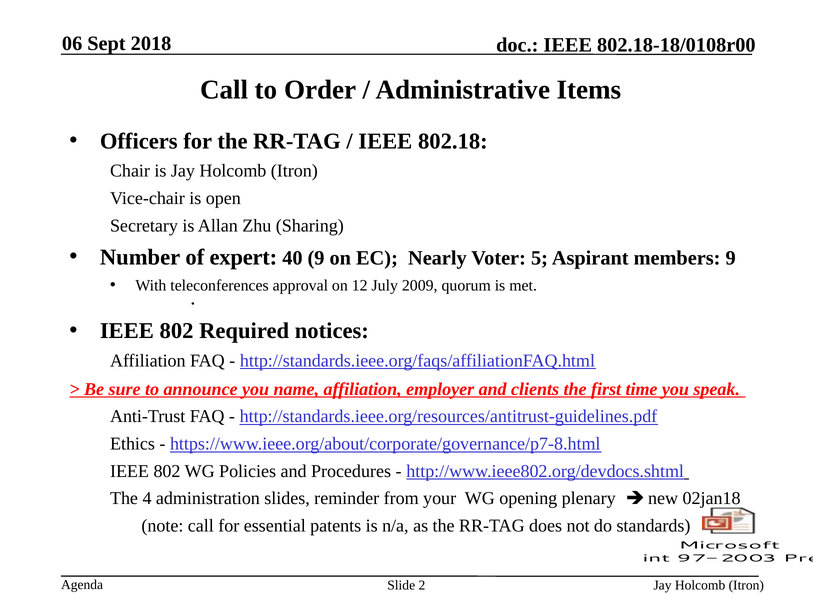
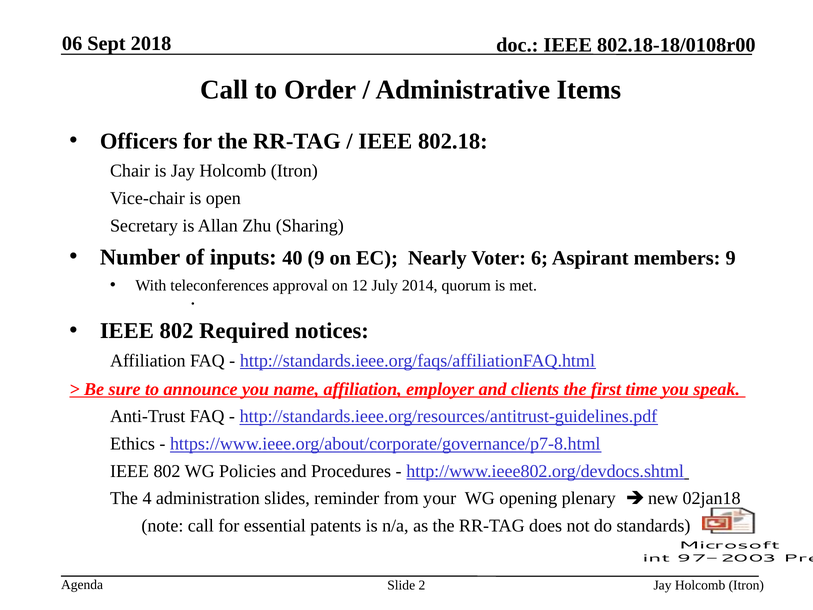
expert: expert -> inputs (243, 257)
5: 5 -> 6 (540, 258)
2009: 2009 -> 2014 (420, 285)
